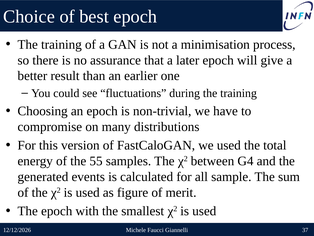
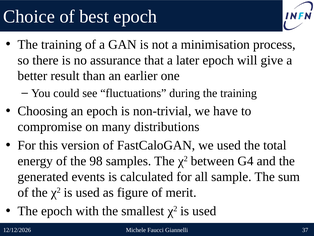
55: 55 -> 98 (96, 161)
